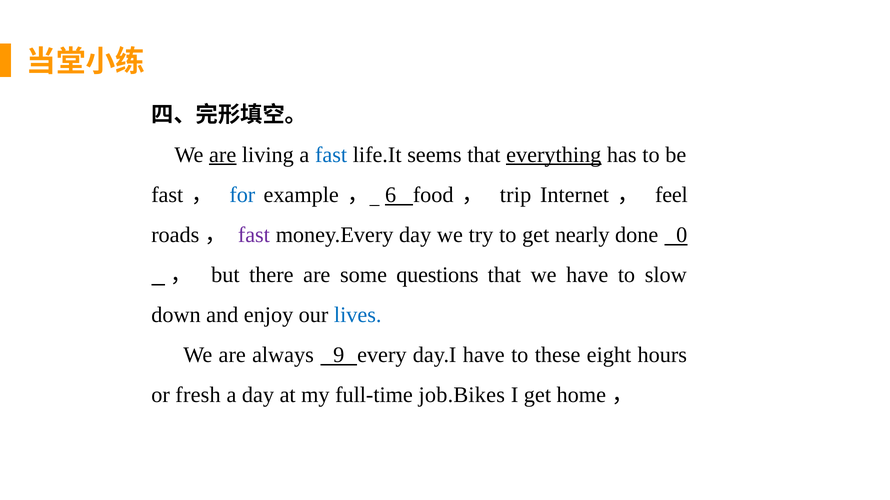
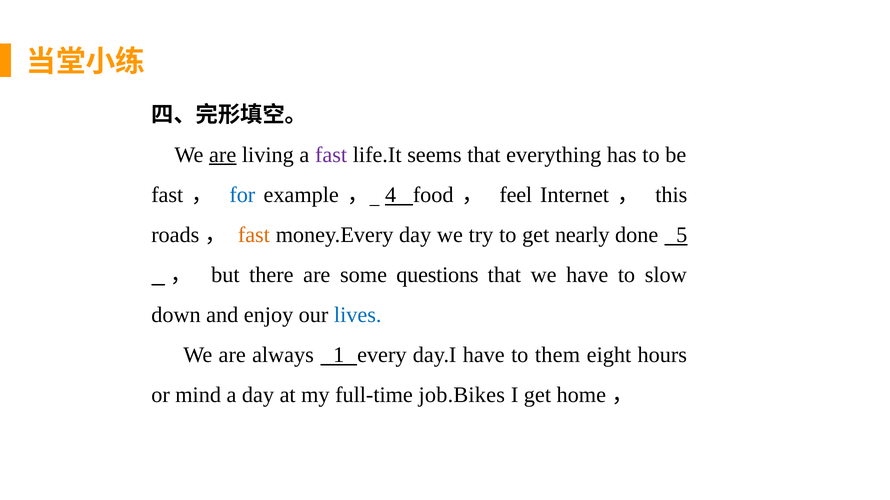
fast colour: blue -> purple (331, 155)
everything underline: present -> none (554, 155)
6: 6 -> 4 (391, 195)
trip: trip -> feel (516, 195)
feel: feel -> this (671, 195)
fast colour: purple -> orange (254, 235)
0: 0 -> 5 (682, 235)
9: 9 -> 1 (339, 355)
these: these -> them (558, 355)
fresh: fresh -> mind (198, 395)
